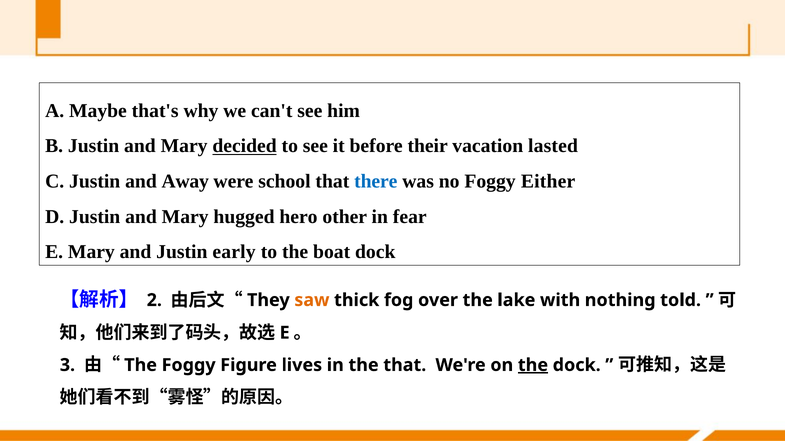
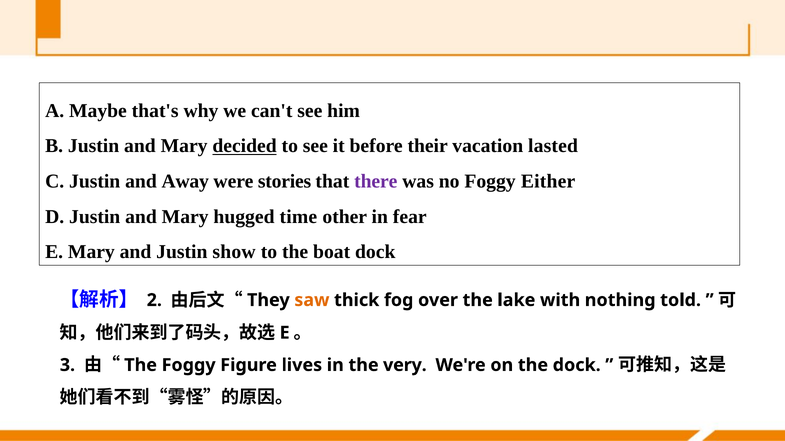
school: school -> stories (285, 182)
there colour: blue -> purple (376, 182)
hero: hero -> time (298, 217)
early: early -> show (234, 252)
the that: that -> very (405, 366)
the underline: present -> none (533, 366)
